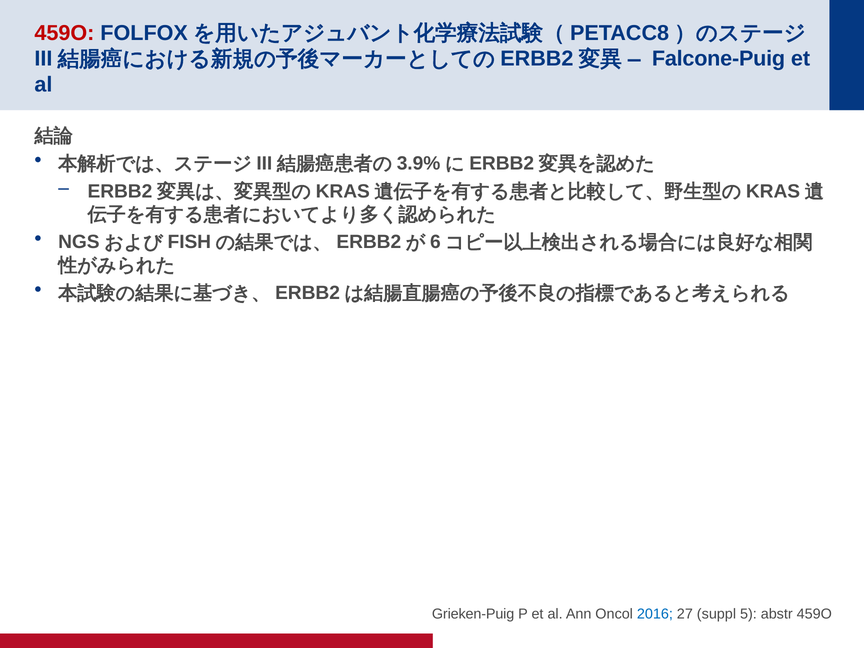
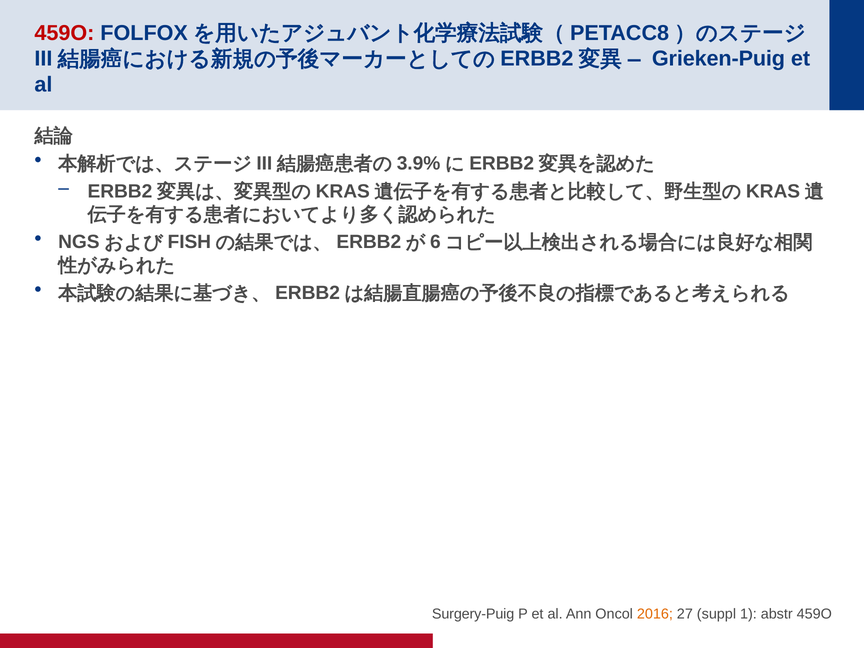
Falcone-Puig: Falcone-Puig -> Grieken-Puig (718, 59)
Grieken-Puig: Grieken-Puig -> Surgery-Puig (473, 614)
2016 colour: blue -> orange (655, 614)
5: 5 -> 1 (748, 614)
